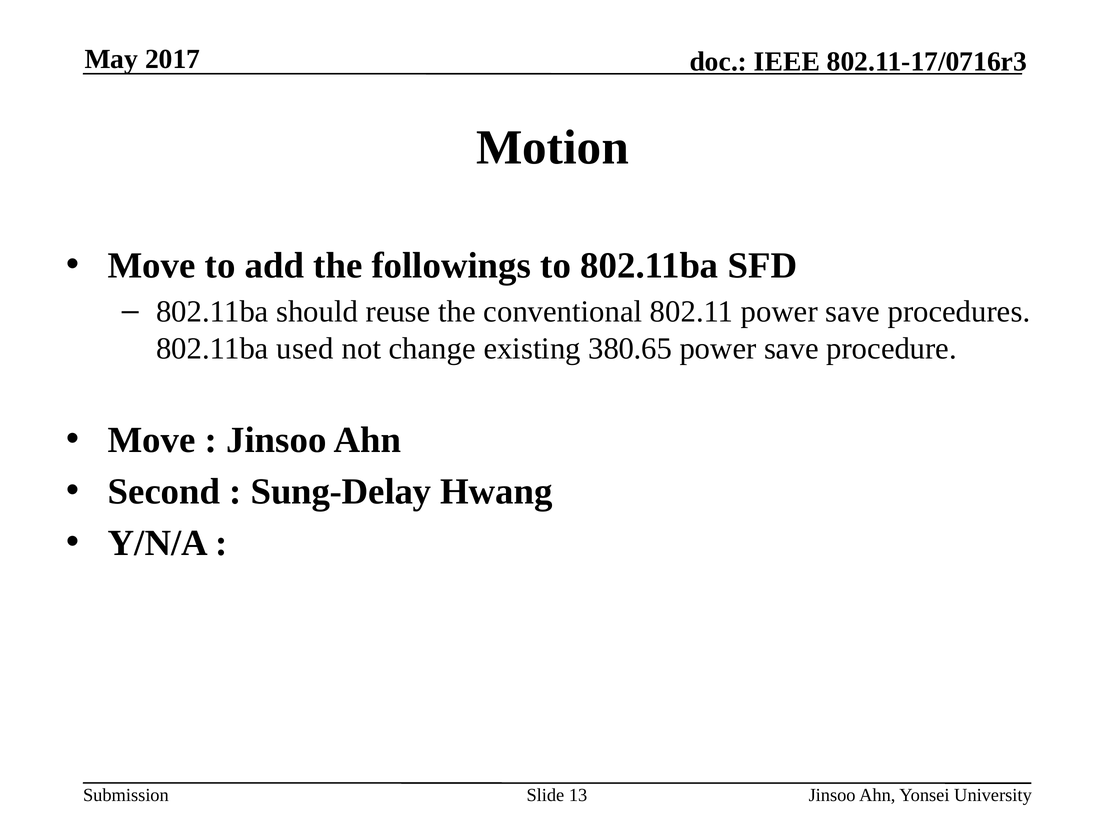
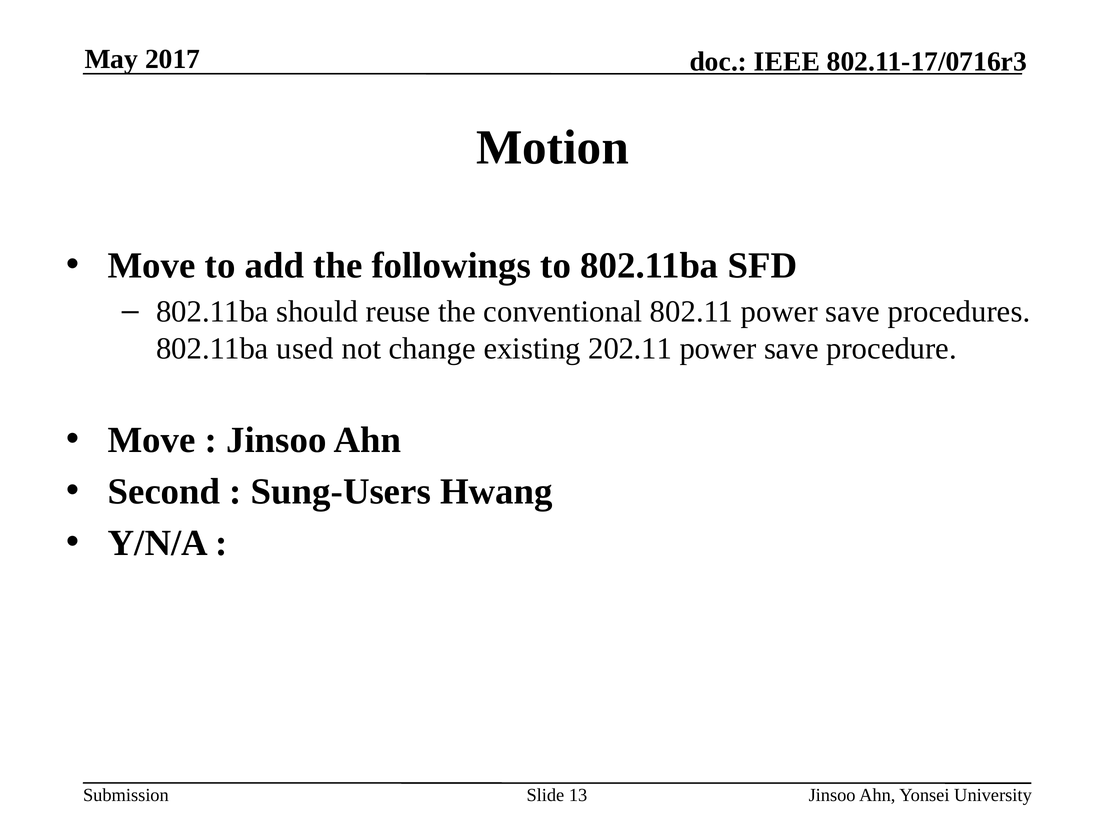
380.65: 380.65 -> 202.11 (630, 349)
Sung-Delay: Sung-Delay -> Sung-Users (341, 491)
